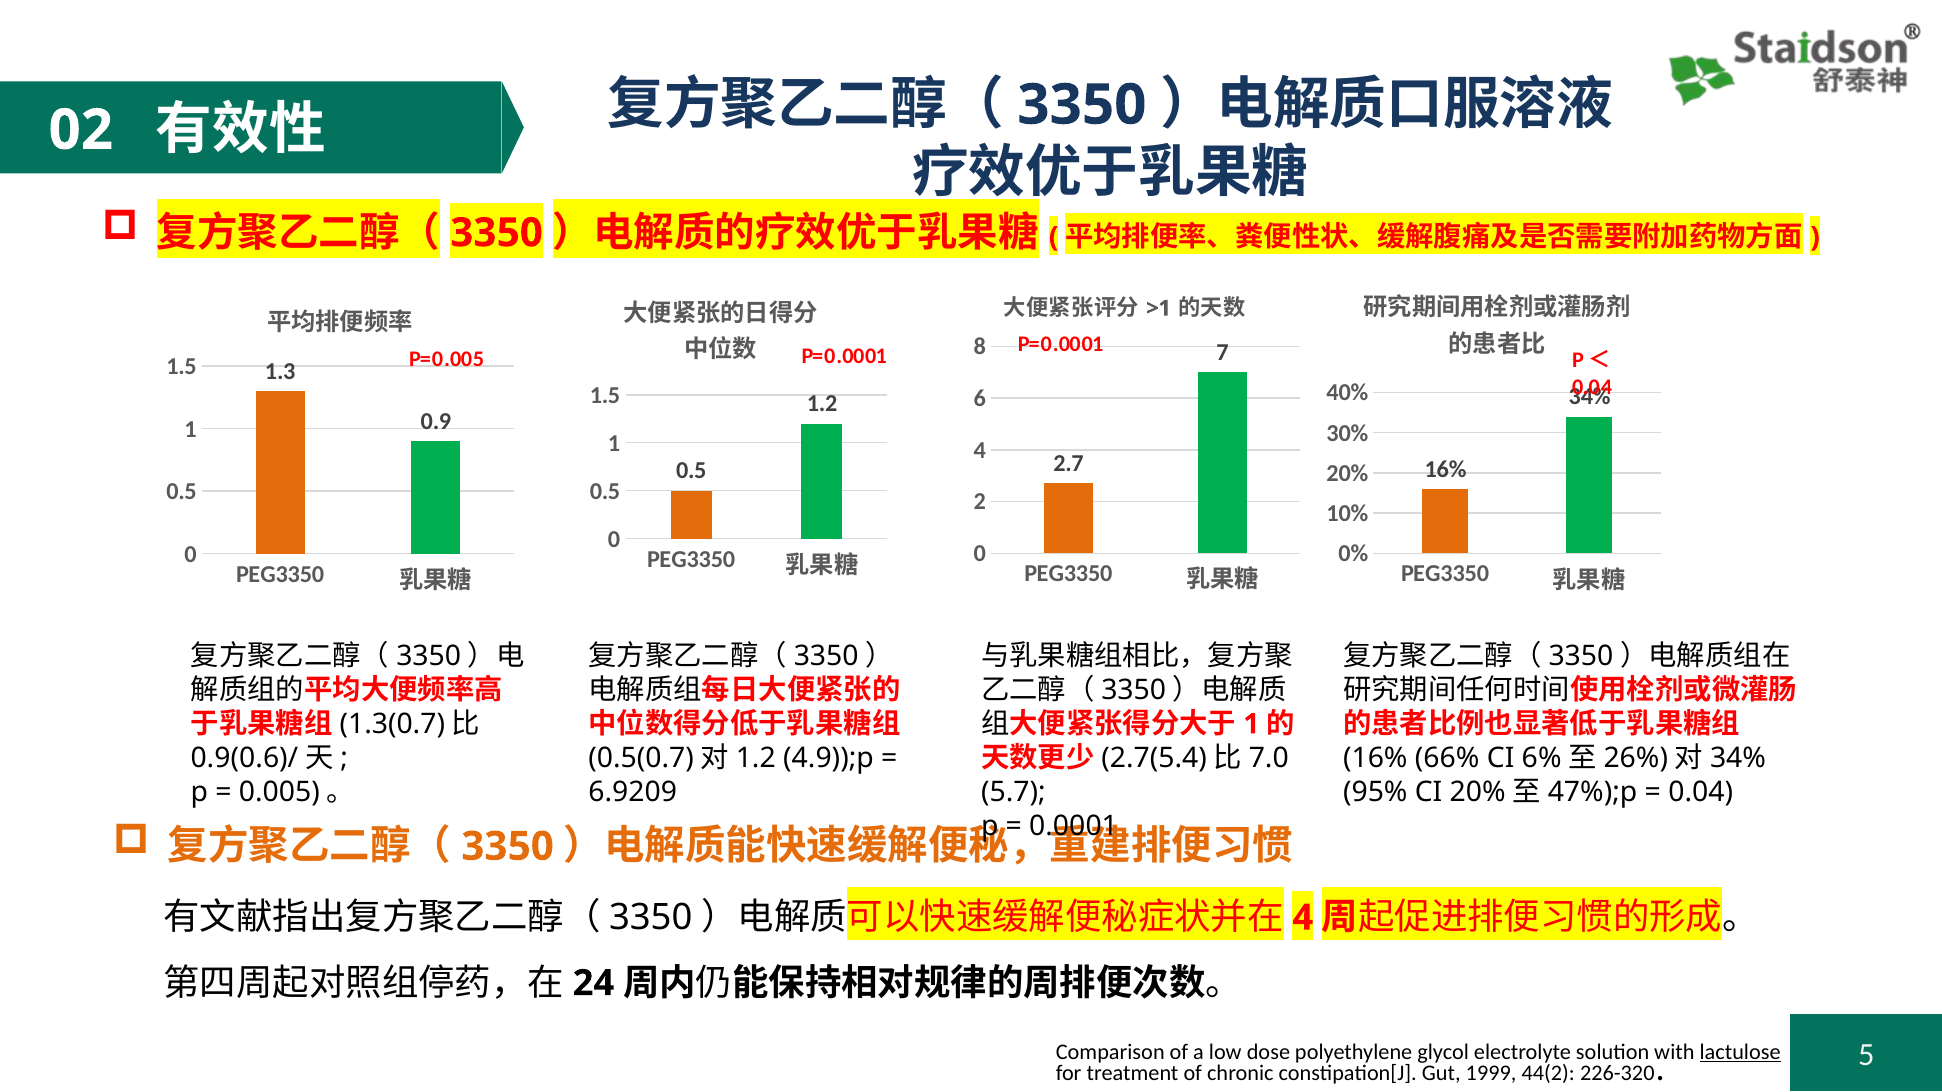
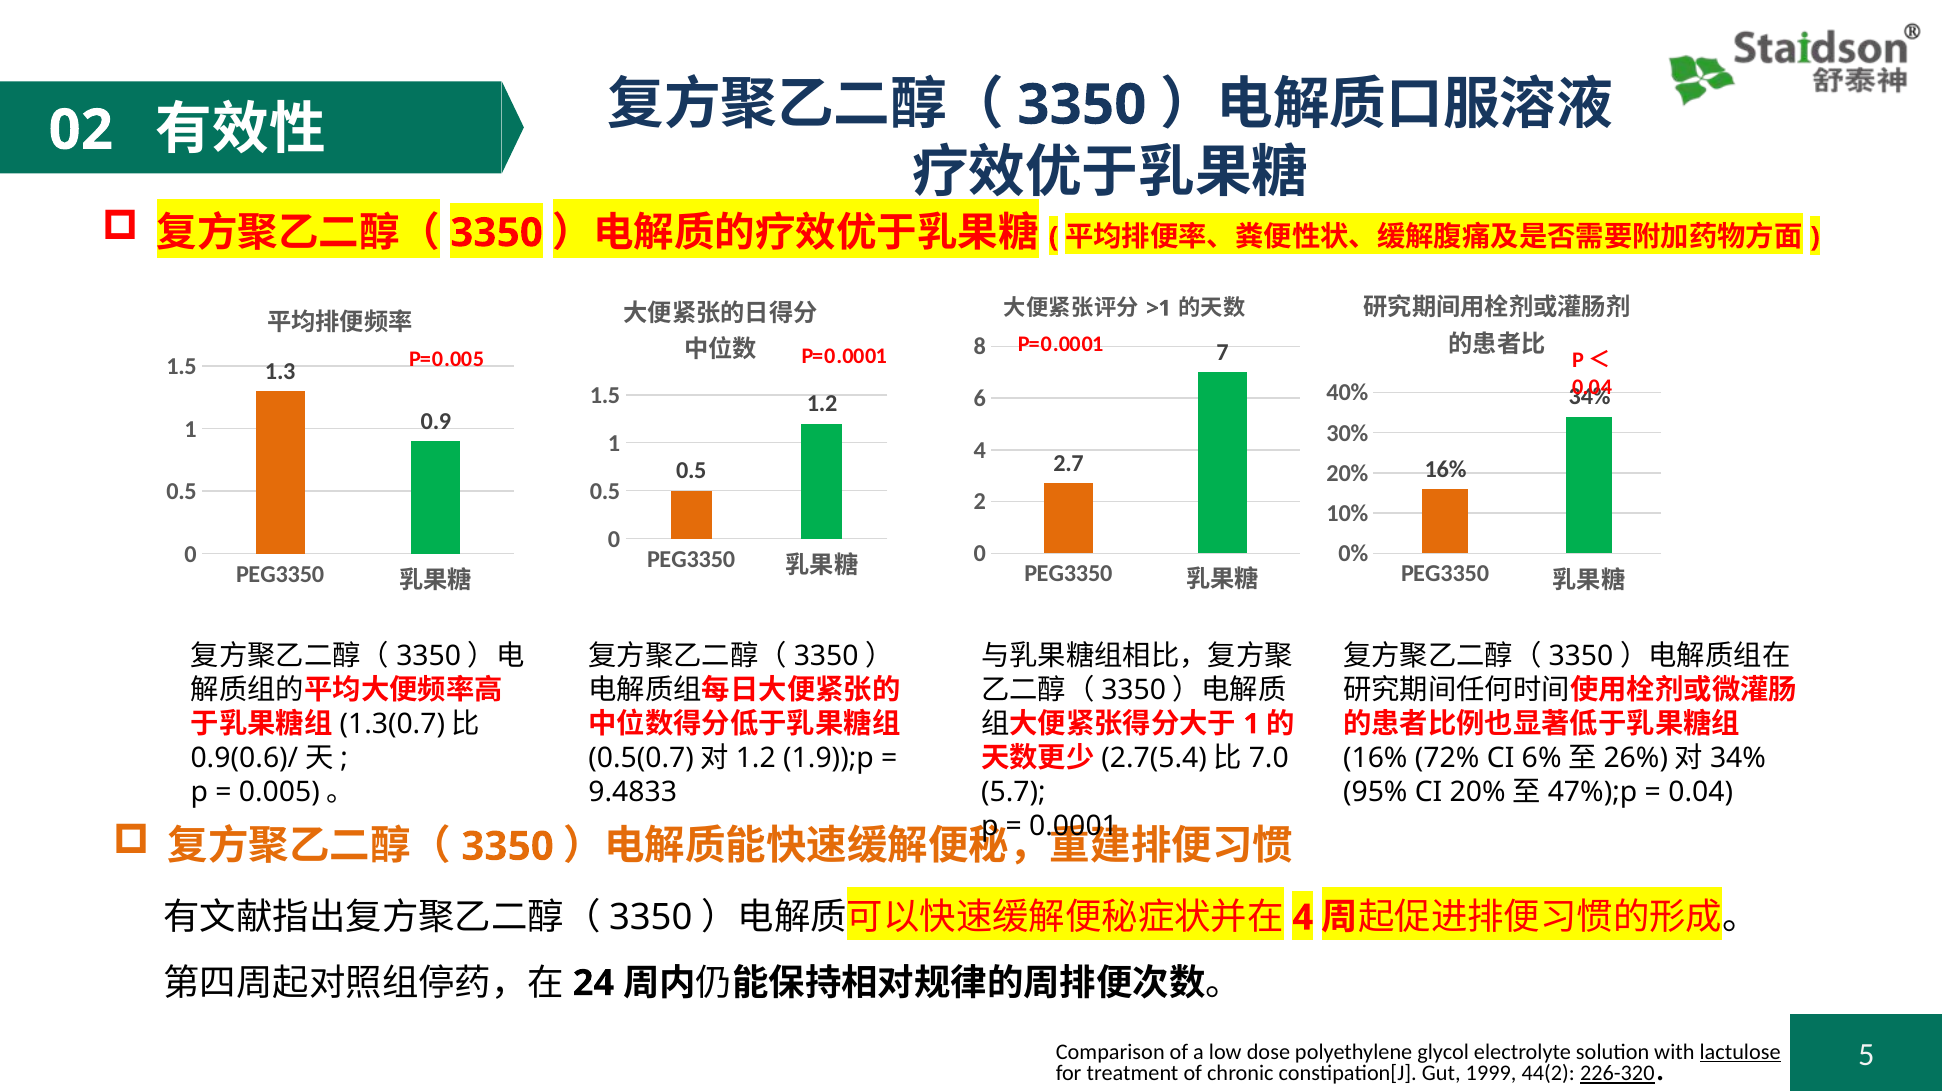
4.9));p: 4.9));p -> 1.9));p (828, 758)
66%: 66% -> 72% (1447, 758)
6.9209: 6.9209 -> 9.4833 (633, 792)
226-320 underline: none -> present (1617, 1074)
